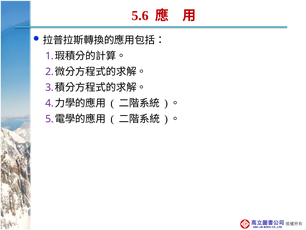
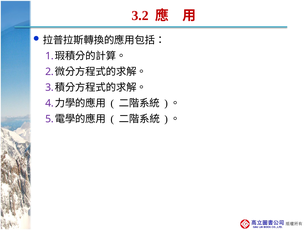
5.6: 5.6 -> 3.2 (140, 16)
